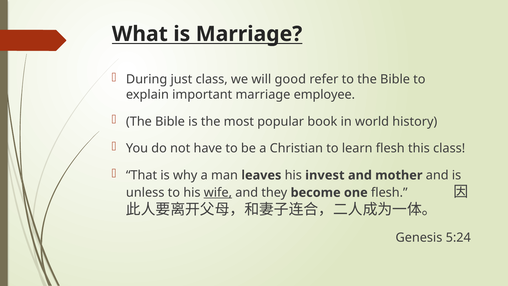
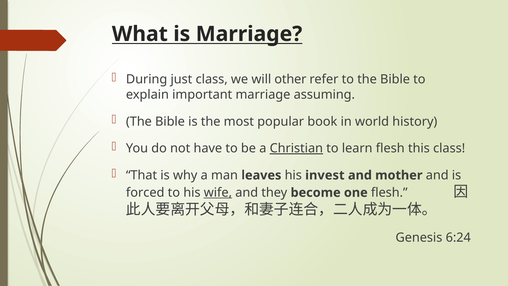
good: good -> other (290, 79)
employee: employee -> assuming (324, 95)
Christian underline: none -> present (296, 148)
unless: unless -> forced (145, 192)
5:24: 5:24 -> 6:24 (458, 238)
